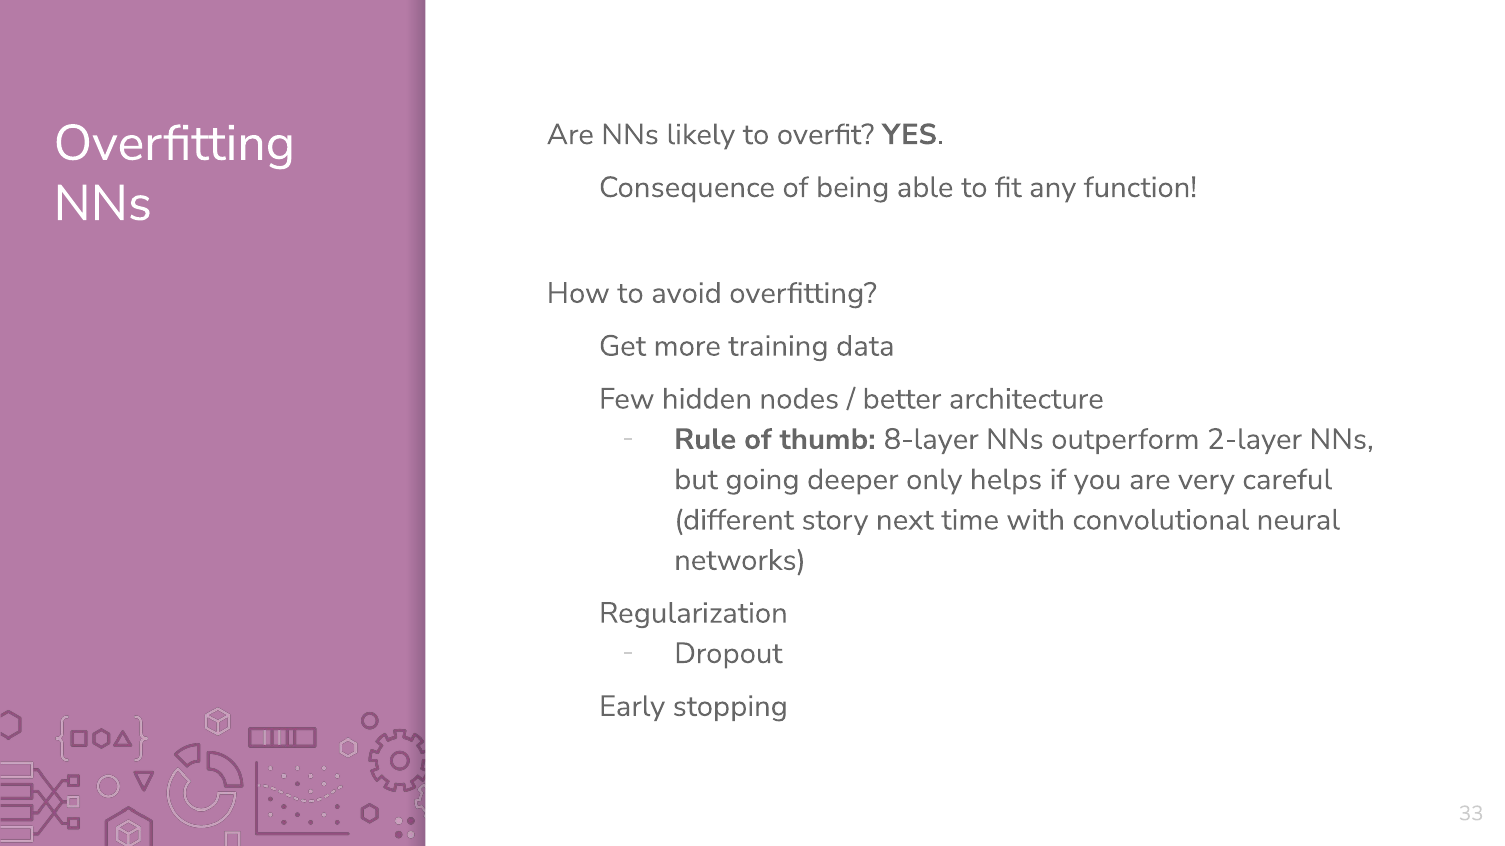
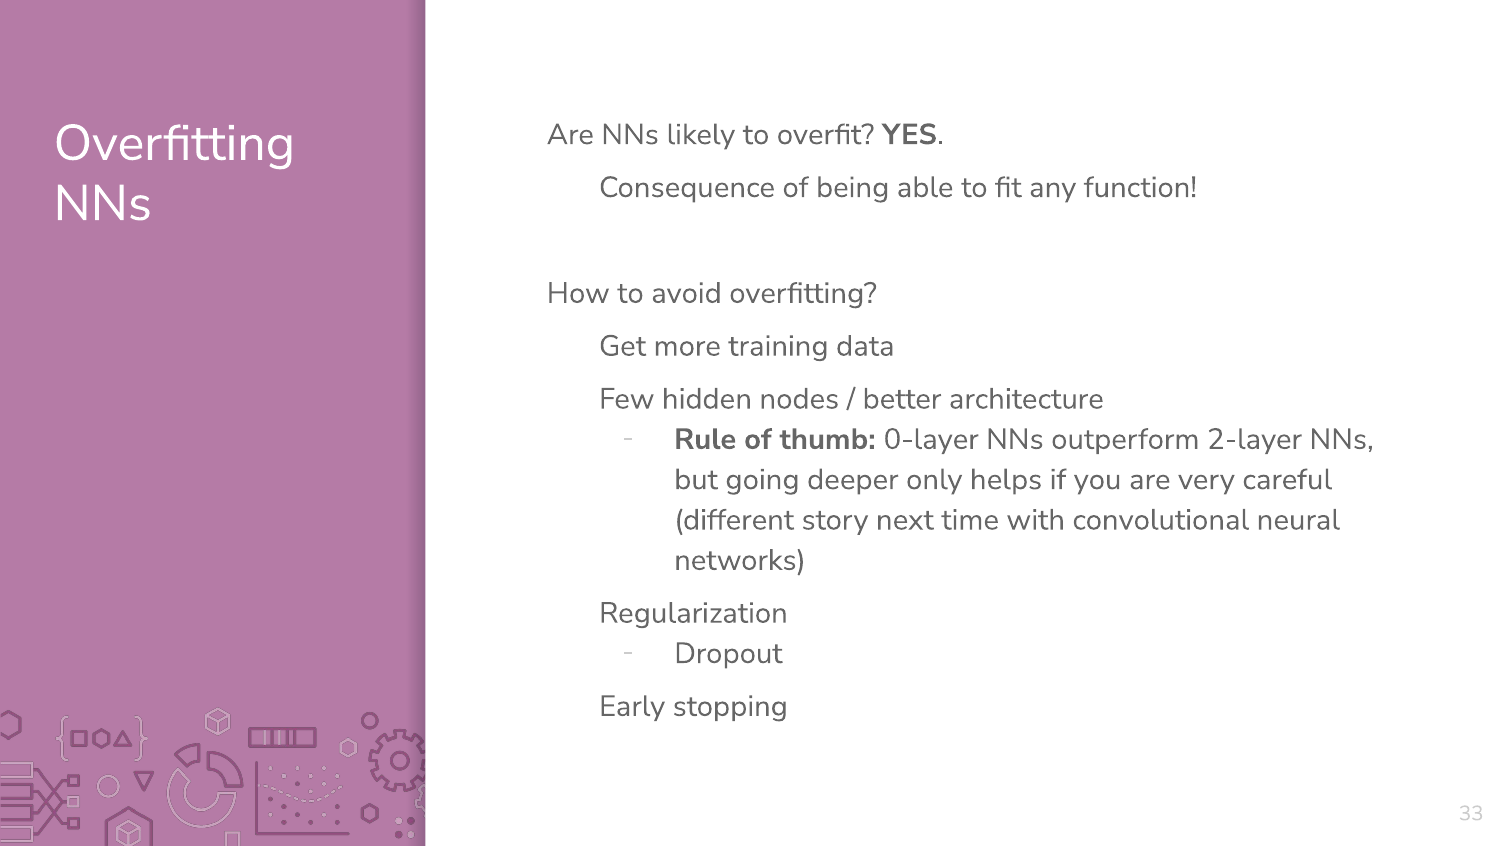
8-layer: 8-layer -> 0-layer (931, 440)
